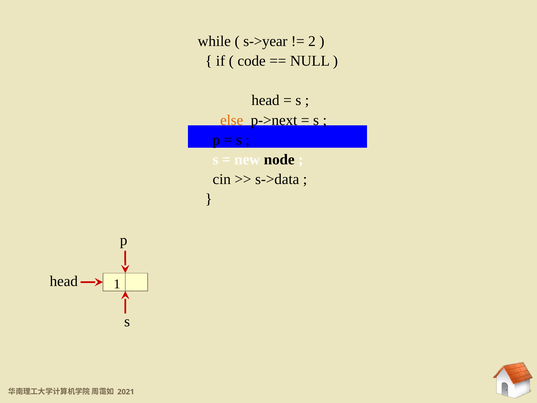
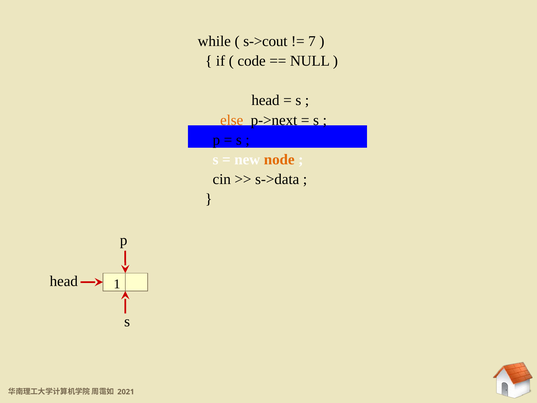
s->year: s->year -> s->cout (265, 41)
2: 2 -> 7 (312, 41)
node colour: black -> orange (279, 159)
